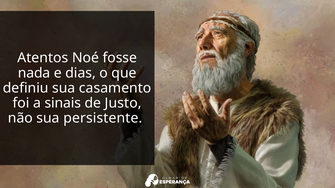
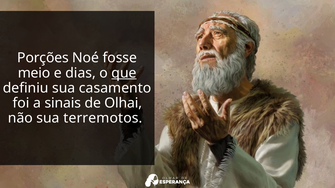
Atentos: Atentos -> Porções (43, 58)
nada: nada -> meio (34, 73)
que underline: none -> present (124, 73)
Justo: Justo -> Olhai (123, 103)
persistente: persistente -> terremotos (103, 118)
